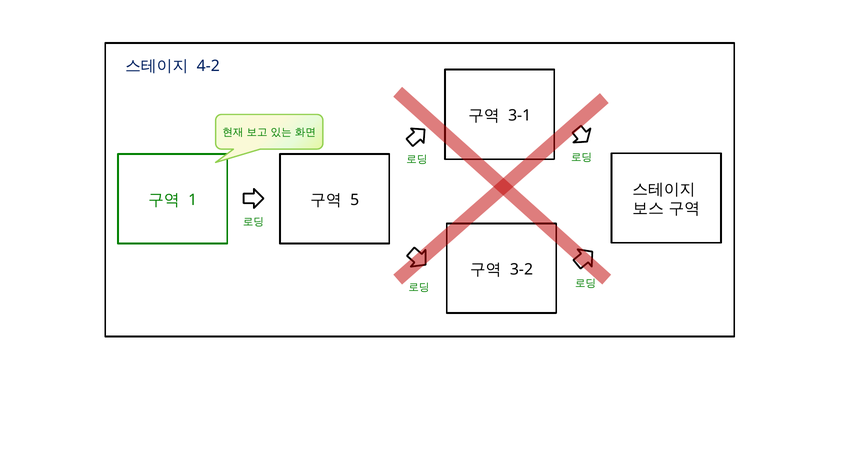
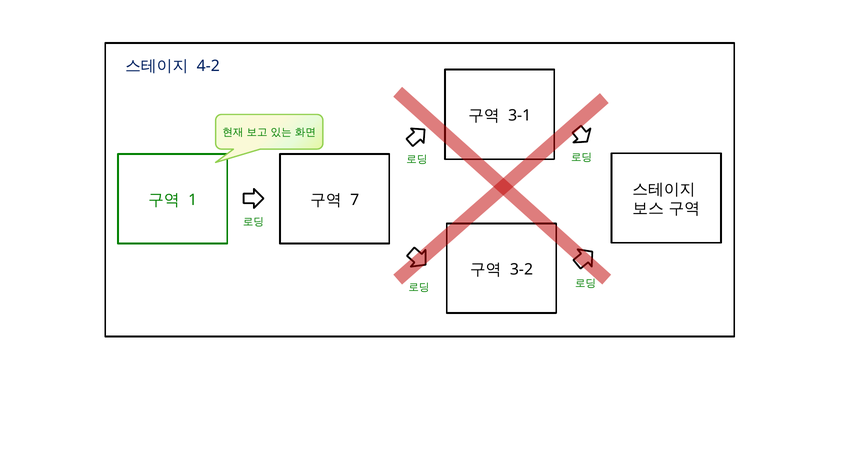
5: 5 -> 7 (355, 200)
